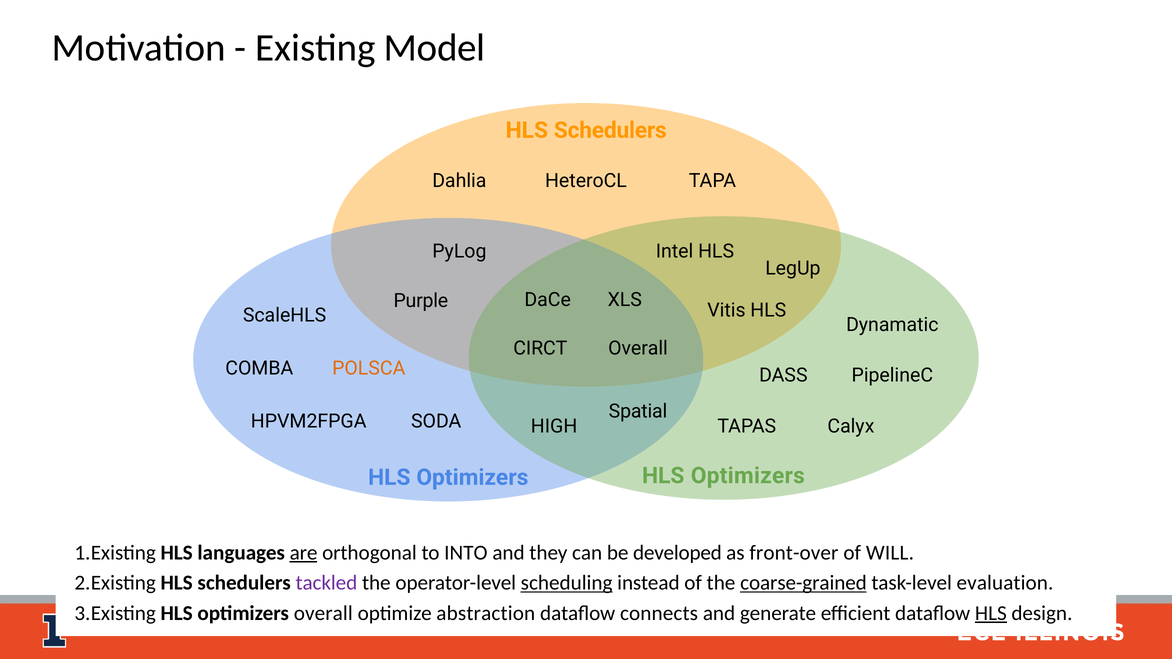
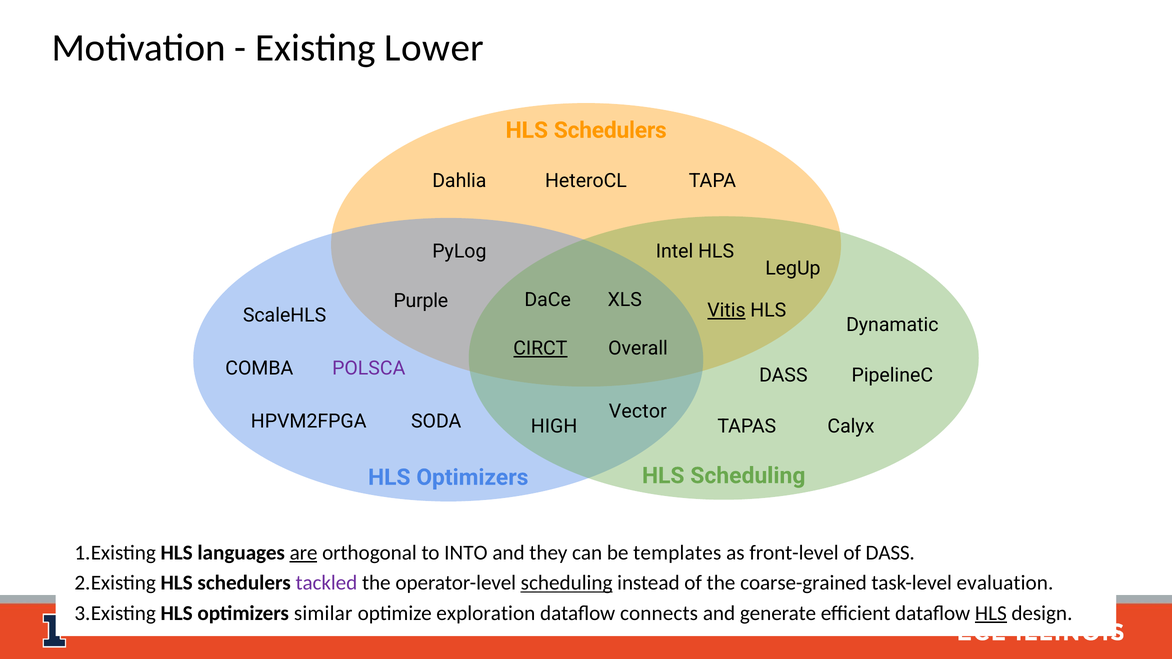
Model: Model -> Lower (434, 48)
Vitis underline: none -> present (726, 311)
CIRCT underline: none -> present (540, 348)
POLSCA colour: orange -> purple (369, 368)
Spatial: Spatial -> Vector (638, 412)
Optimizers: Optimizers -> Scheduling (748, 476)
developed: developed -> templates (677, 553)
front-over: front-over -> front-level (794, 553)
of WILL: WILL -> DASS (890, 553)
coarse-grained underline: present -> none (804, 583)
optimizers overall: overall -> similar (323, 613)
abstraction: abstraction -> exploration (486, 613)
